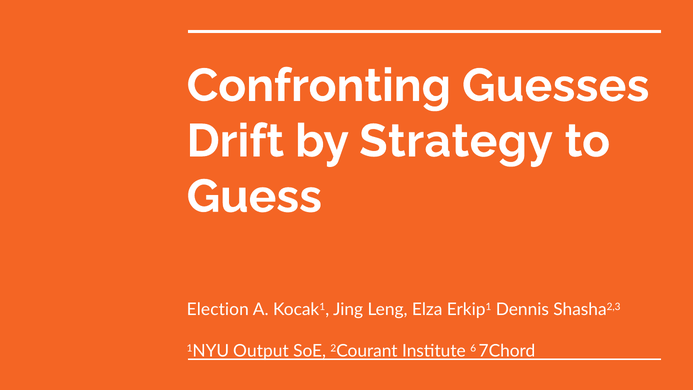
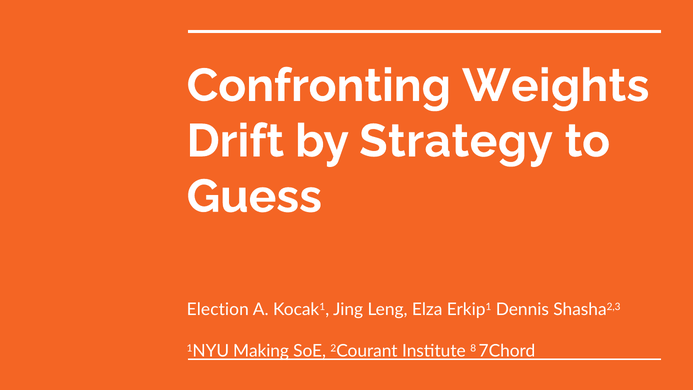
Guesses: Guesses -> Weights (556, 86)
Output: Output -> Making (261, 351)
6: 6 -> 8 (473, 348)
